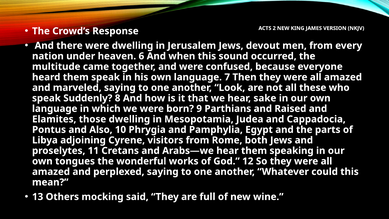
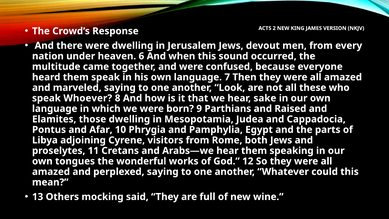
Suddenly: Suddenly -> Whoever (88, 98)
Also: Also -> Afar (101, 130)
